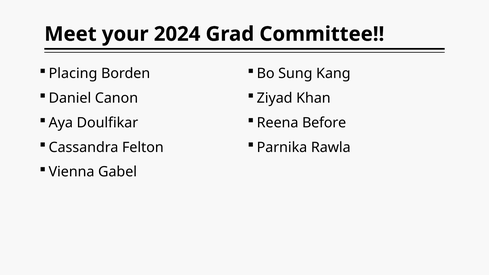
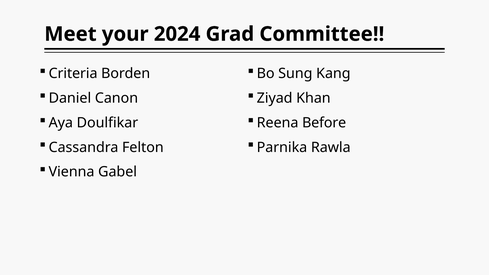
Placing: Placing -> Criteria (73, 74)
